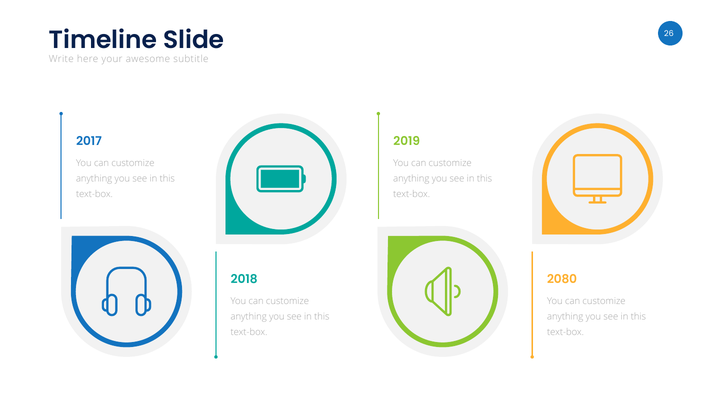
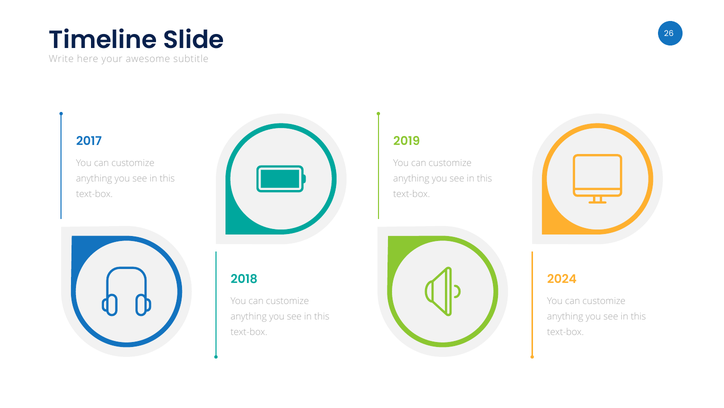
2080: 2080 -> 2024 (562, 279)
